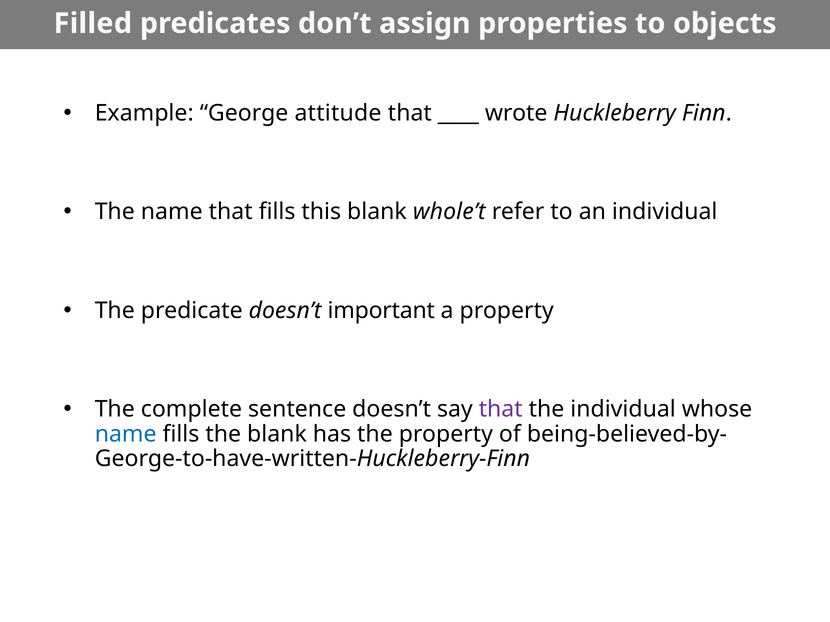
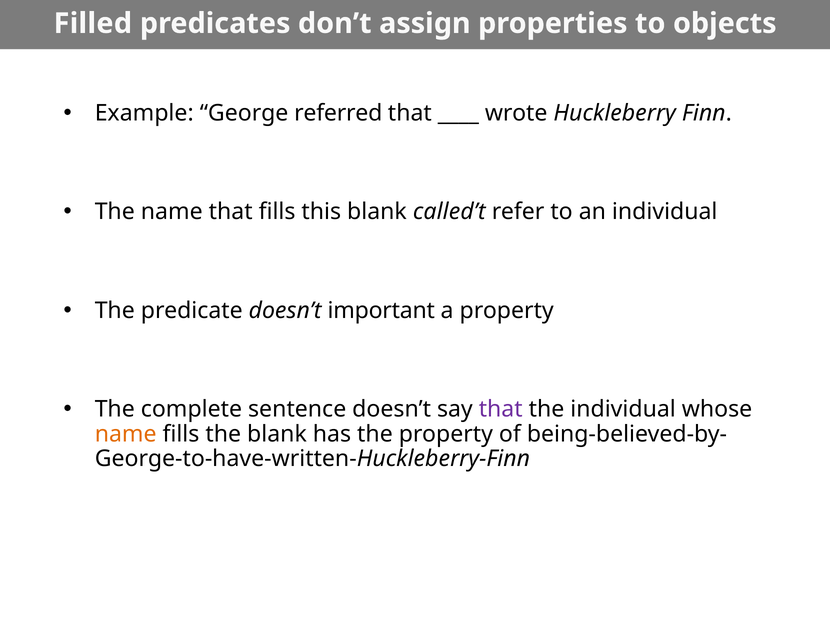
attitude: attitude -> referred (338, 113)
whole’t: whole’t -> called’t (449, 212)
name colour: blue -> orange (126, 434)
